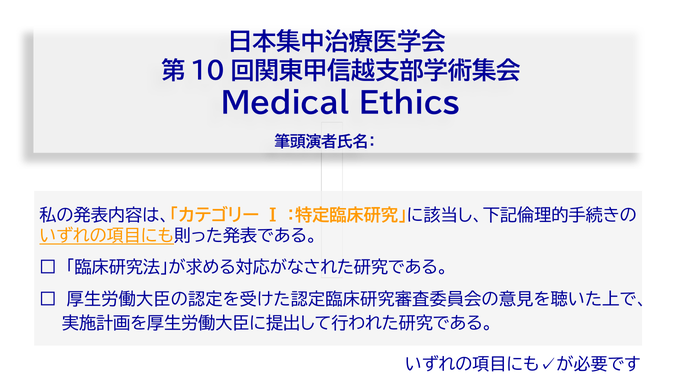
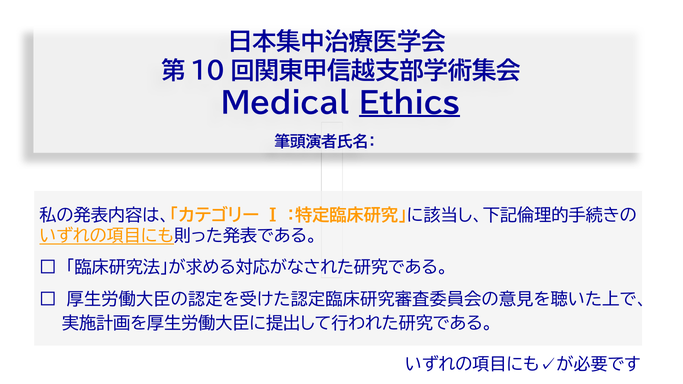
Ethics underline: none -> present (410, 104)
